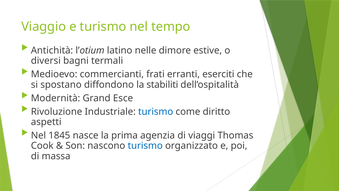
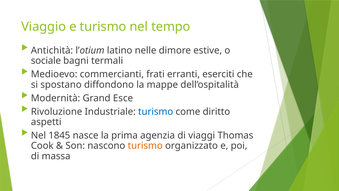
diversi: diversi -> sociale (46, 61)
stabiliti: stabiliti -> mappe (162, 84)
turismo colour: blue -> orange (145, 146)
